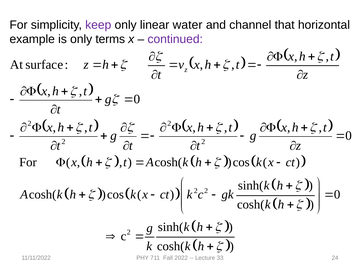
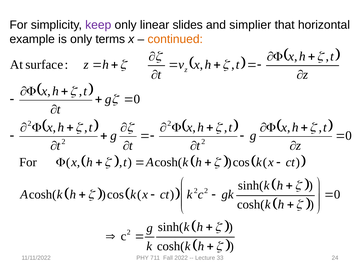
water: water -> slides (188, 25)
channel: channel -> simplier (250, 25)
continued colour: purple -> orange (175, 39)
